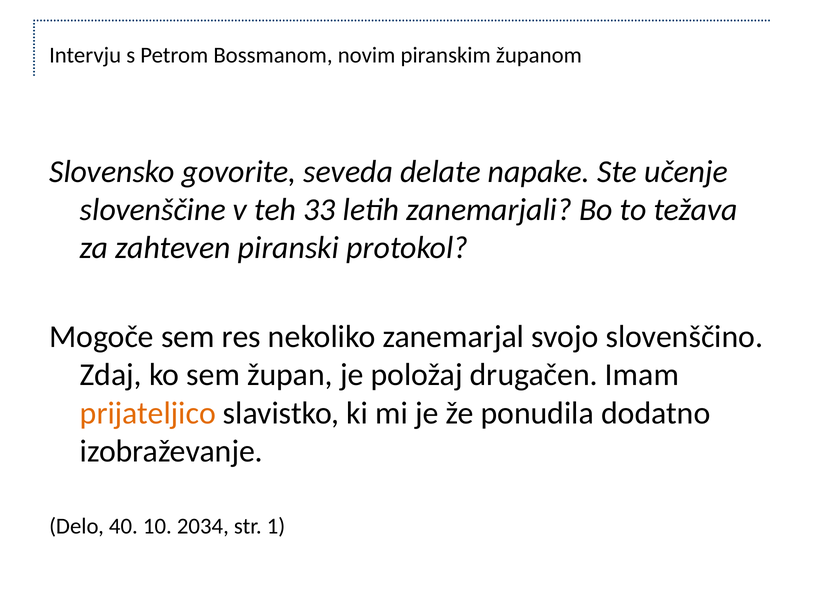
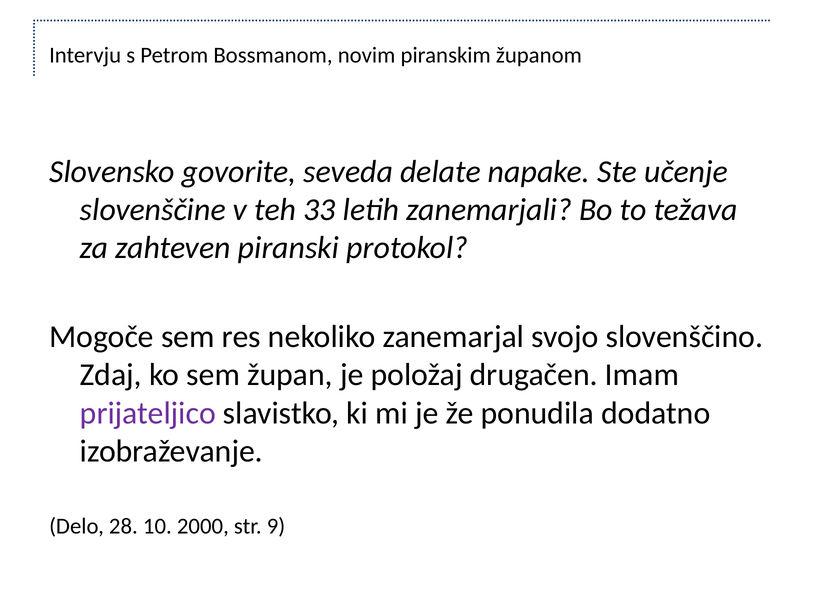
prijateljico colour: orange -> purple (148, 413)
40: 40 -> 28 (123, 526)
2034: 2034 -> 2000 (203, 526)
1: 1 -> 9 (276, 526)
